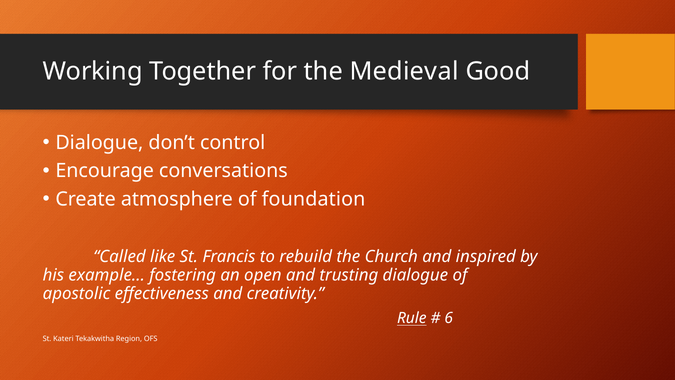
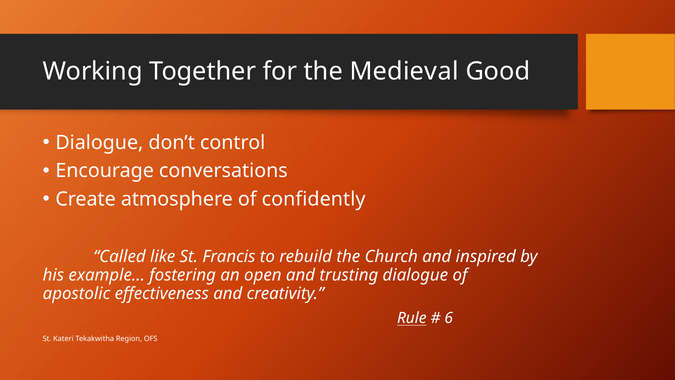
foundation: foundation -> confidently (314, 199)
